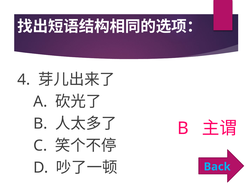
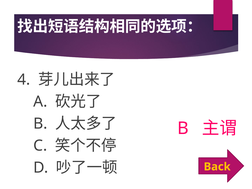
Back colour: light blue -> yellow (217, 167)
